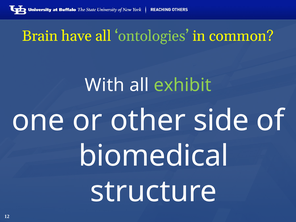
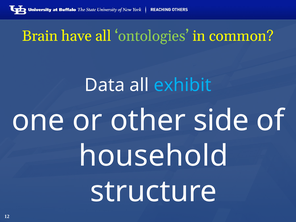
With: With -> Data (105, 85)
exhibit colour: light green -> light blue (183, 85)
biomedical: biomedical -> household (153, 156)
